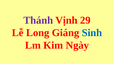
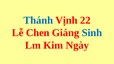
Thánh colour: purple -> blue (38, 20)
29: 29 -> 22 (85, 20)
Long: Long -> Chen (38, 33)
